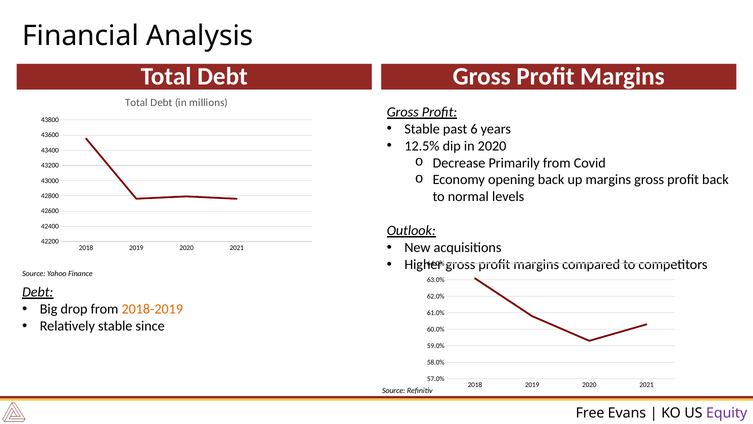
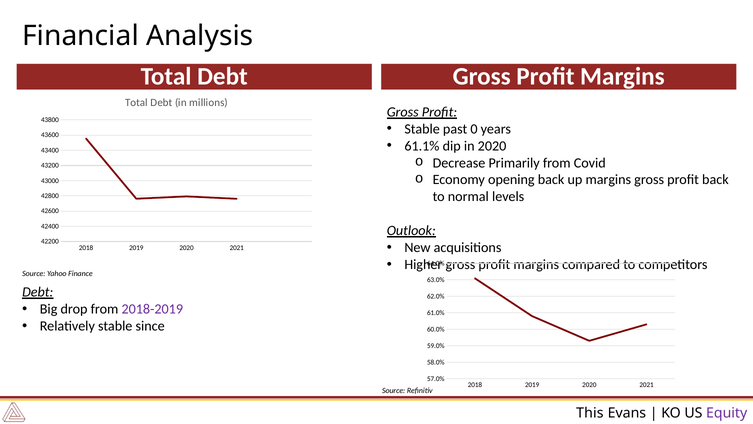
6: 6 -> 0 (474, 129)
12.5%: 12.5% -> 61.1% (422, 146)
2018-2019 colour: orange -> purple (152, 309)
Free: Free -> This (590, 413)
